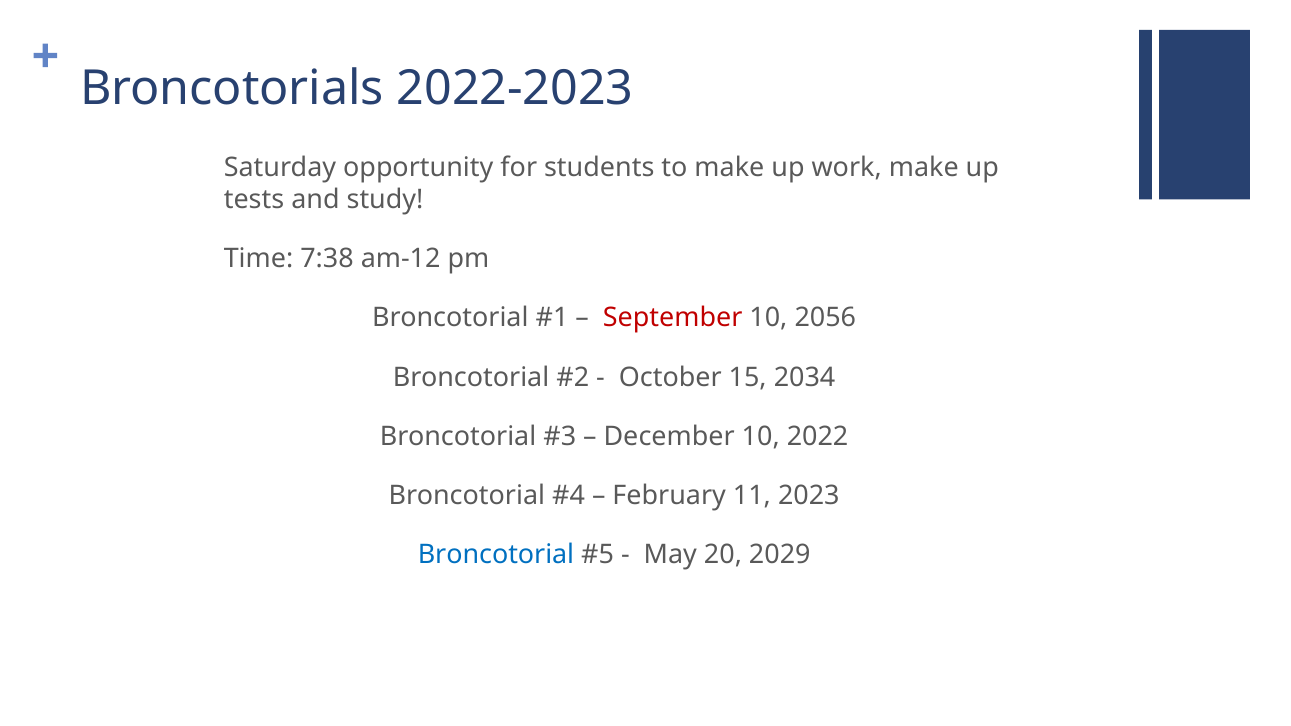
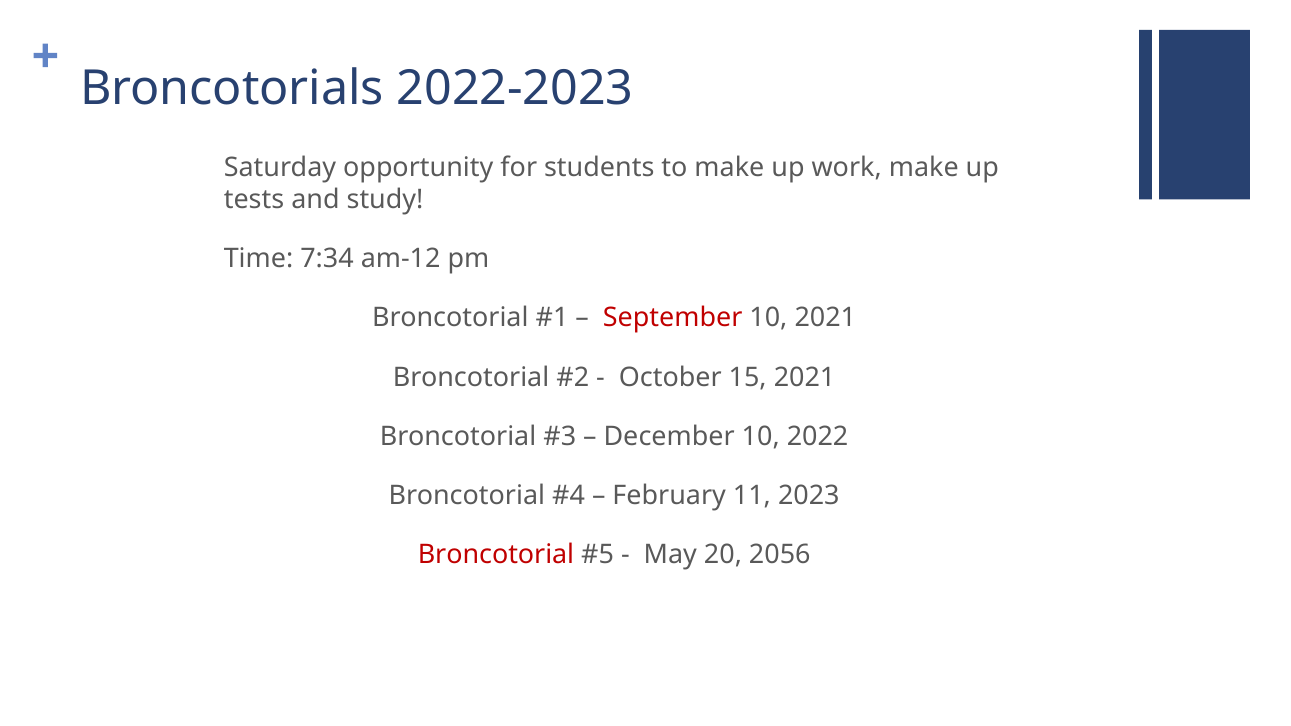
7:38: 7:38 -> 7:34 (327, 259)
10 2056: 2056 -> 2021 (825, 318)
15 2034: 2034 -> 2021 (805, 377)
Broncotorial colour: blue -> red (496, 555)
2029: 2029 -> 2056 (780, 555)
